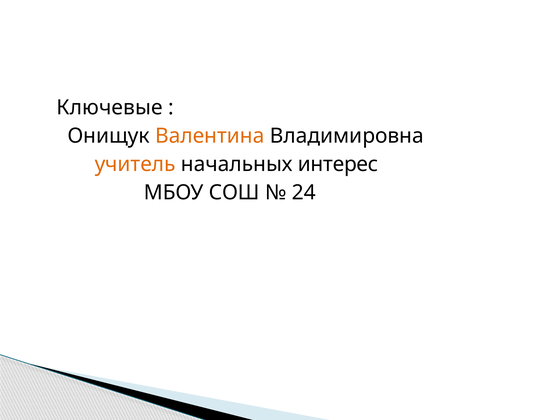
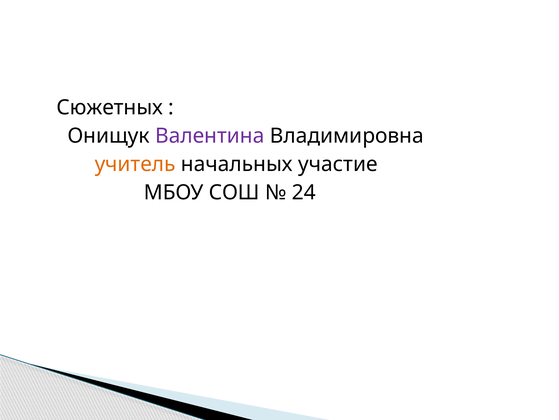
Ключевые: Ключевые -> Сюжетных (110, 107)
Валентина colour: orange -> purple (210, 136)
интерес: интерес -> участие (338, 164)
